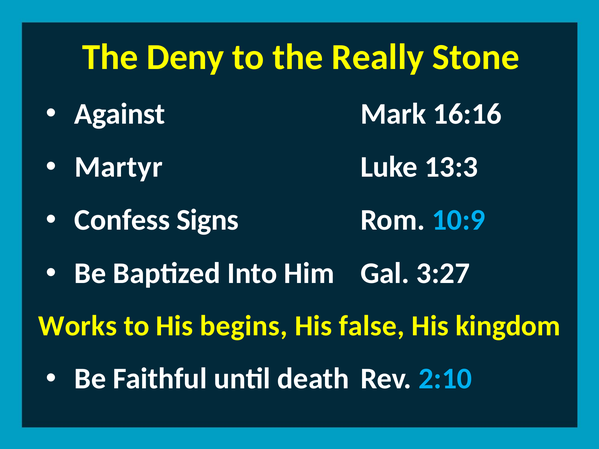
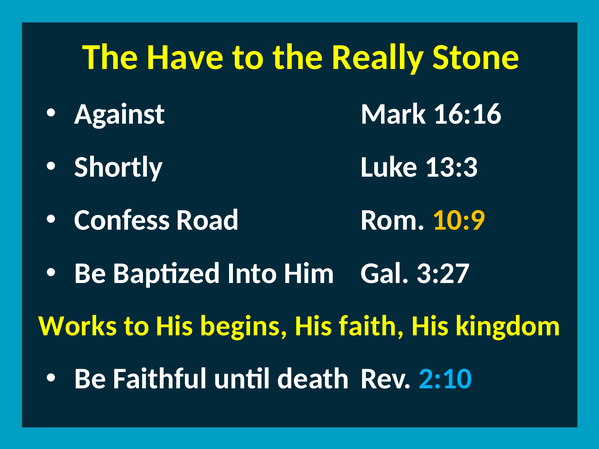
Deny: Deny -> Have (185, 57)
Martyr: Martyr -> Shortly (119, 167)
Signs: Signs -> Road (208, 220)
10:9 colour: light blue -> yellow (459, 220)
false: false -> faith (372, 326)
